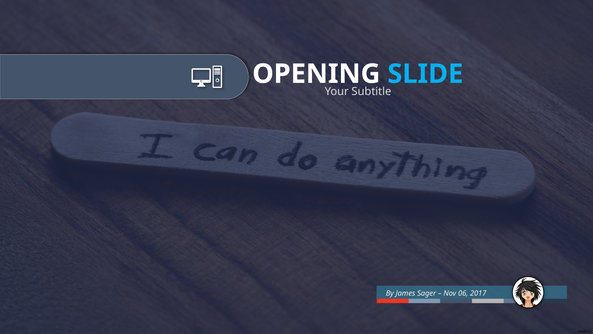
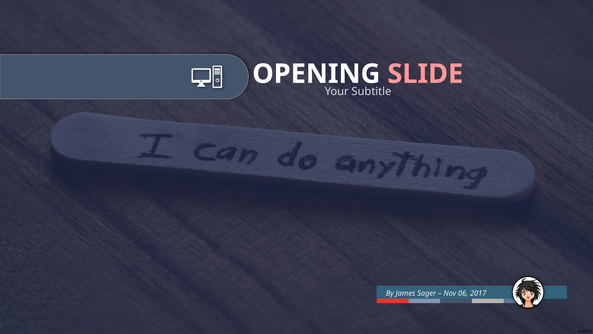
SLIDE colour: light blue -> pink (425, 74)
